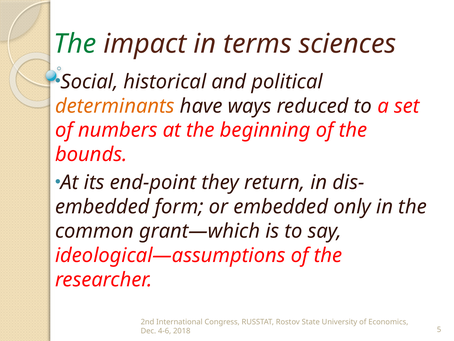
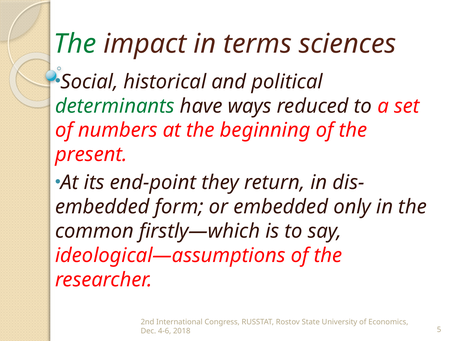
determinants colour: orange -> green (115, 106)
bounds: bounds -> present (91, 154)
grant—which: grant—which -> firstly—which (200, 231)
